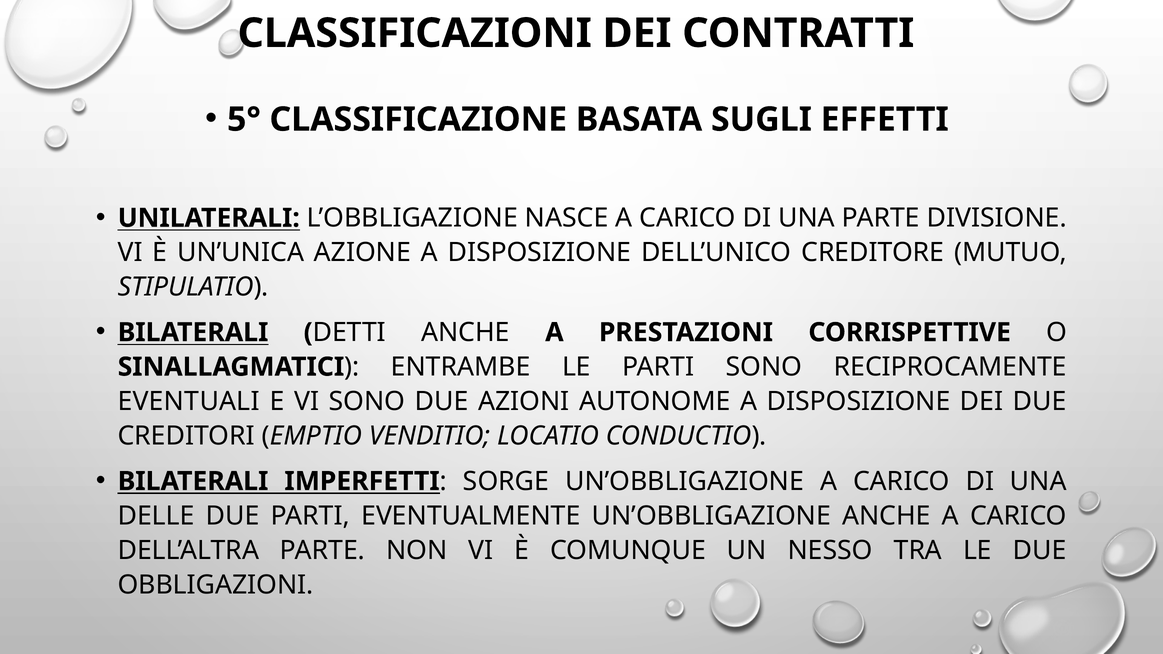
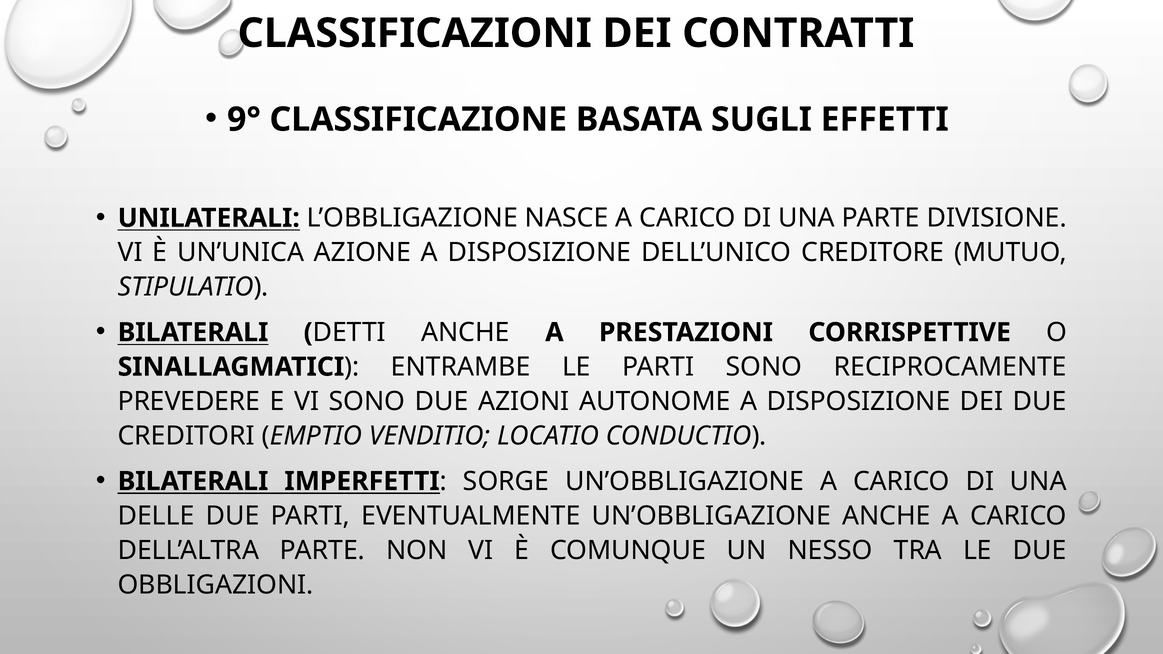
5°: 5° -> 9° (244, 120)
EVENTUALI: EVENTUALI -> PREVEDERE (189, 402)
